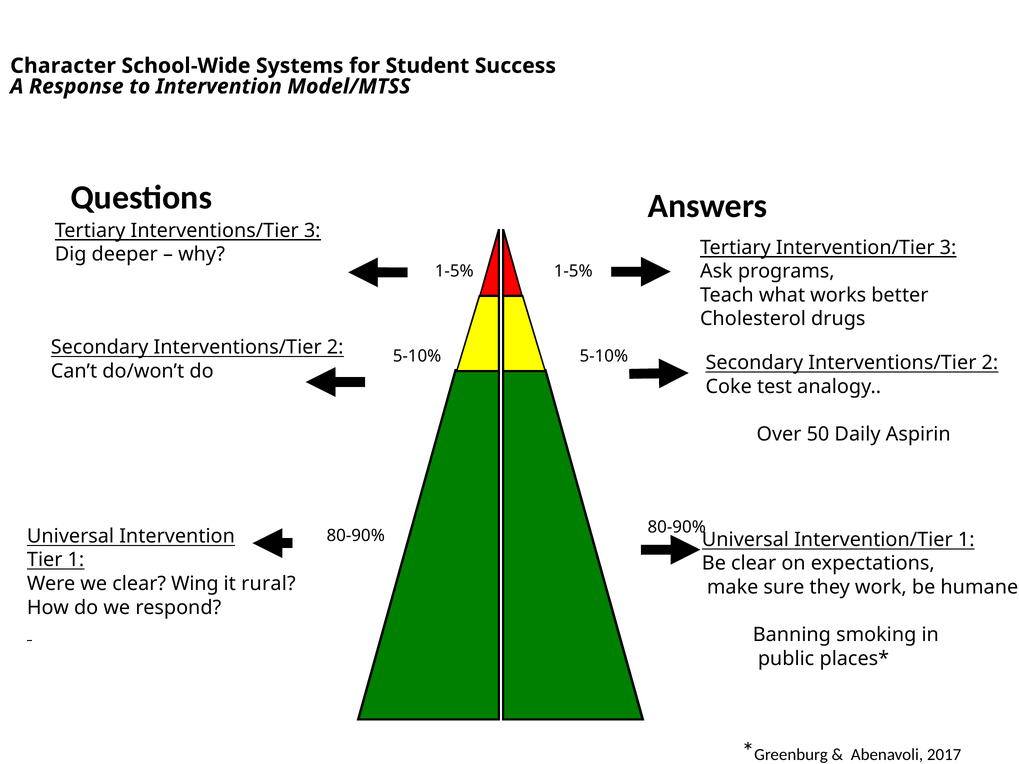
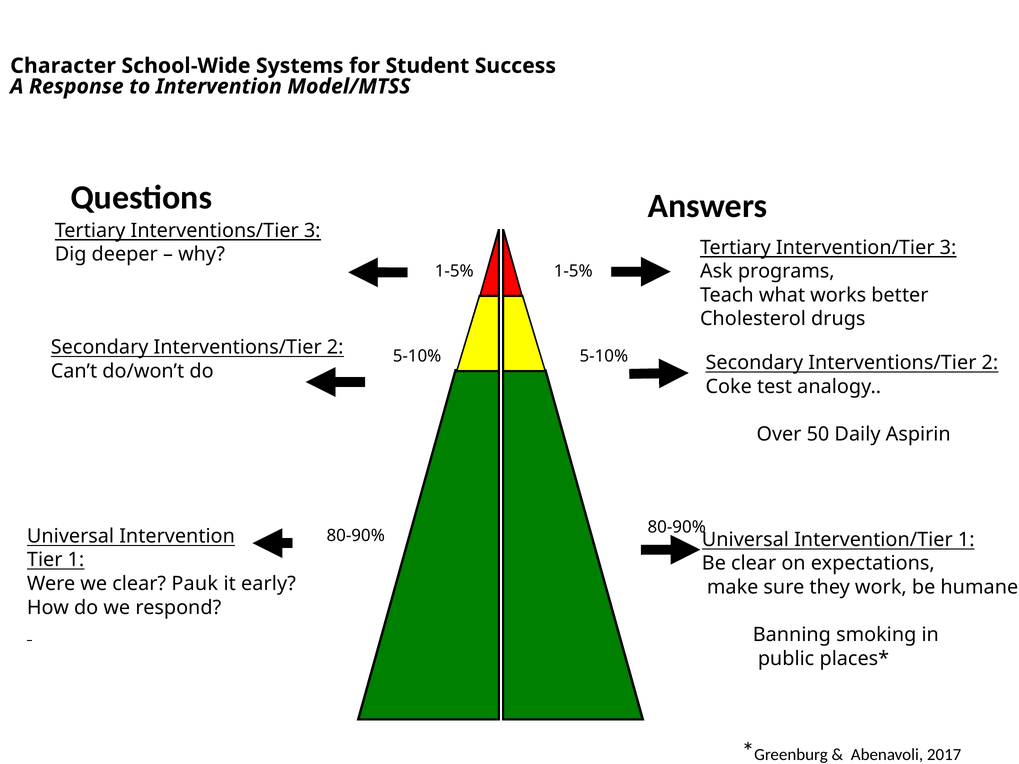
Wing: Wing -> Pauk (195, 584)
rural: rural -> early (268, 584)
